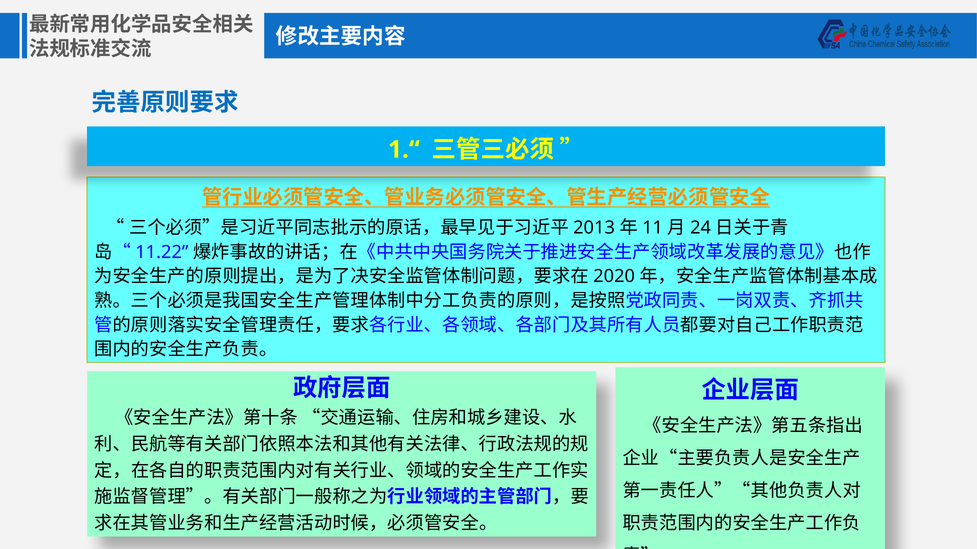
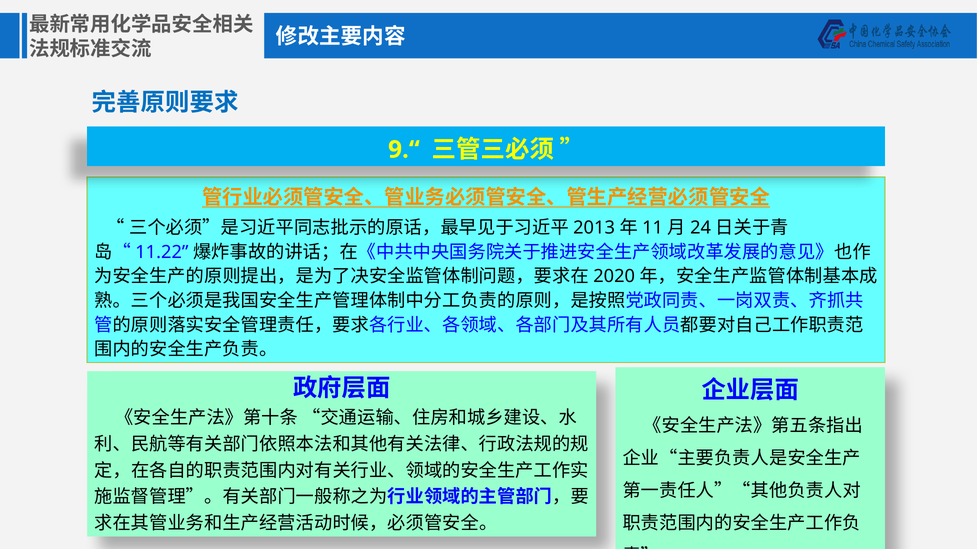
1.“: 1.“ -> 9.“ (404, 150)
